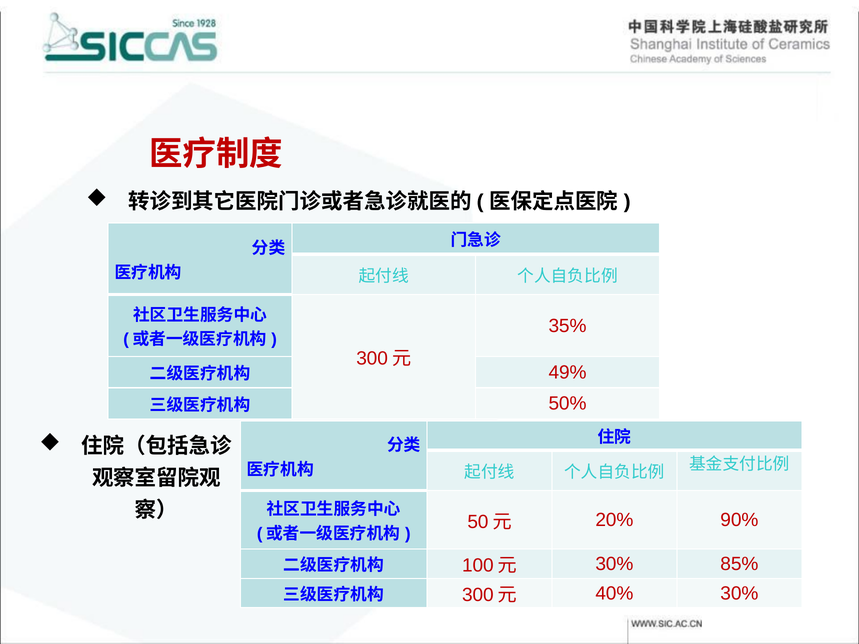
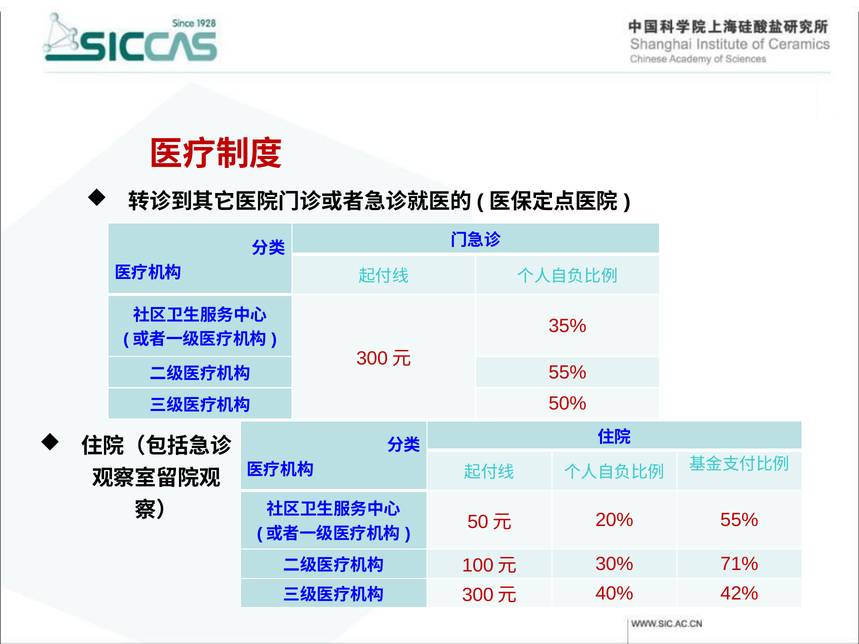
49%: 49% -> 55% (568, 373)
20% 90%: 90% -> 55% (739, 520)
85%: 85% -> 71% (739, 564)
40% 30%: 30% -> 42% (739, 594)
